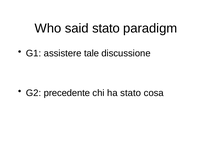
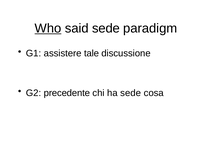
Who underline: none -> present (48, 28)
said stato: stato -> sede (106, 28)
ha stato: stato -> sede (131, 93)
